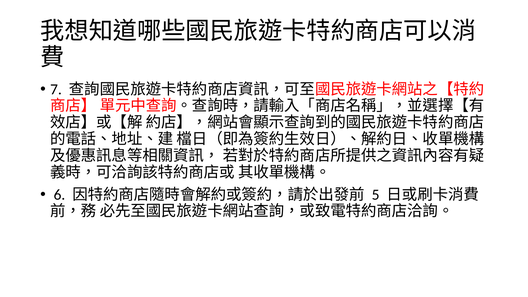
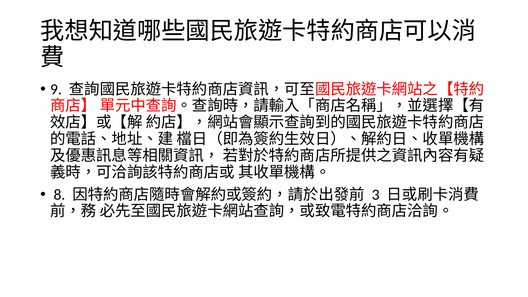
7: 7 -> 9 (56, 89)
6: 6 -> 8 (59, 195)
5: 5 -> 3 (376, 195)
